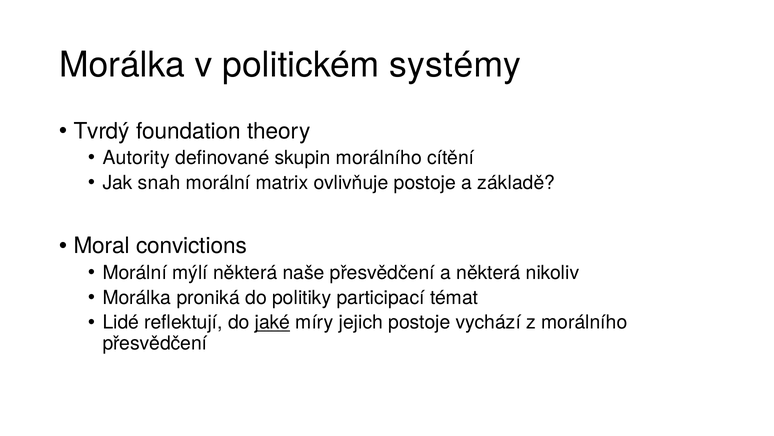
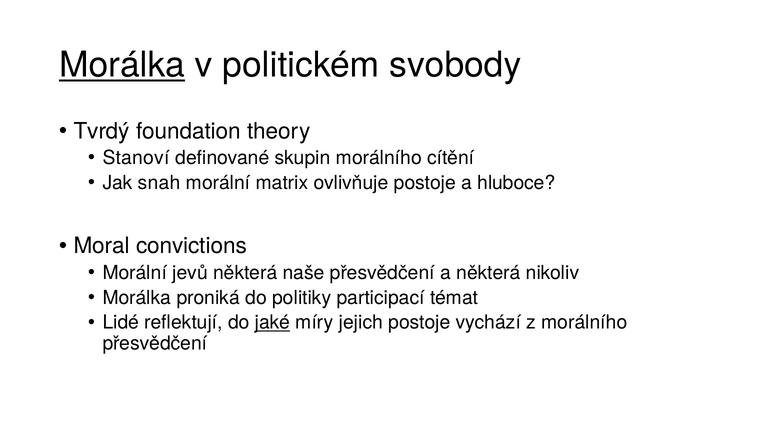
Morálka underline: none -> present (122, 65)
systémy: systémy -> svobody (455, 65)
Autority: Autority -> Stanoví (136, 158)
základě: základě -> hluboce (516, 182)
mýlí: mýlí -> jevů (190, 272)
